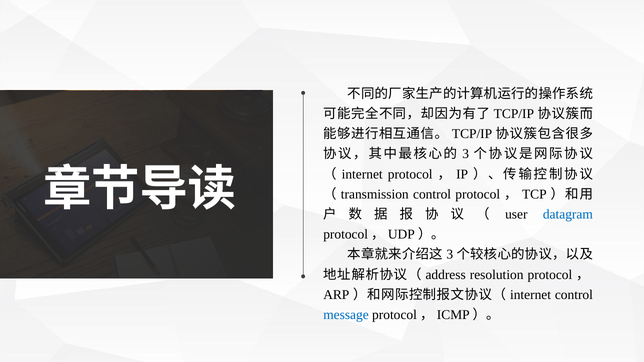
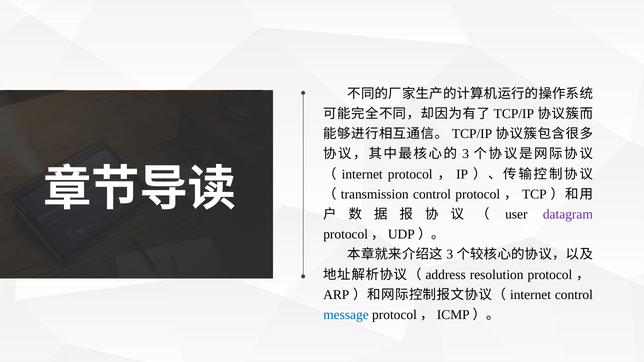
datagram colour: blue -> purple (568, 214)
